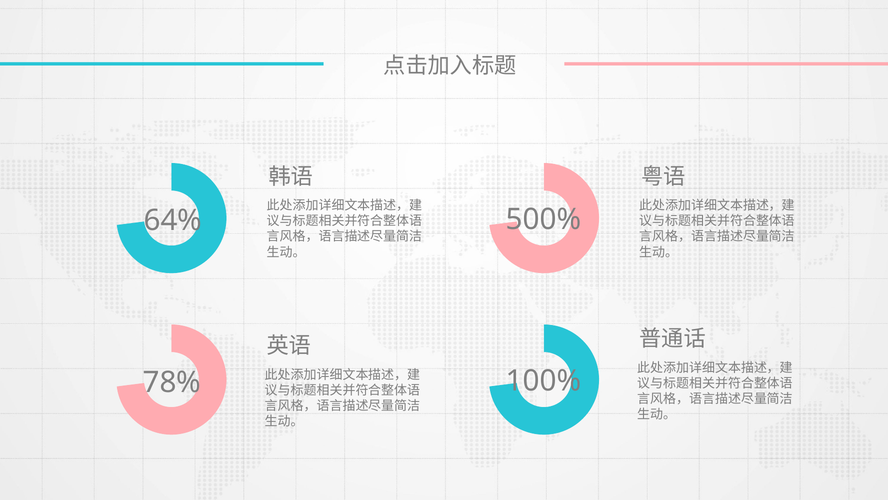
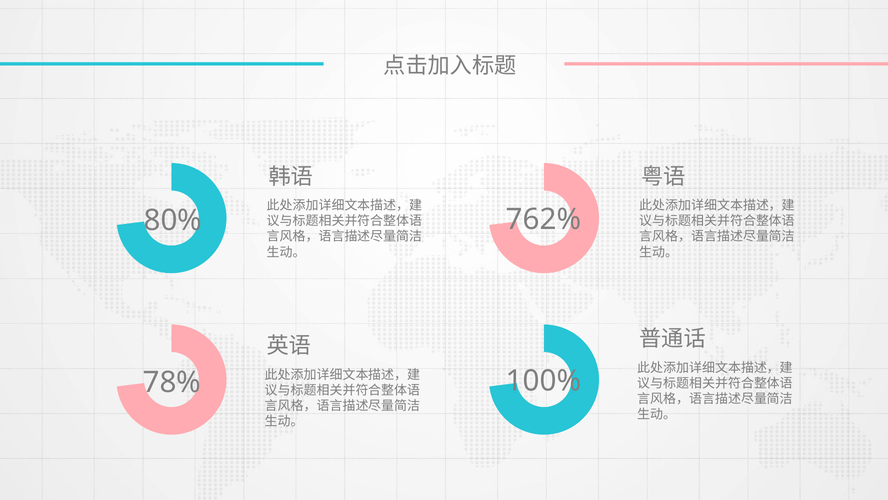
500%: 500% -> 762% (544, 219)
64%: 64% -> 80% (173, 220)
